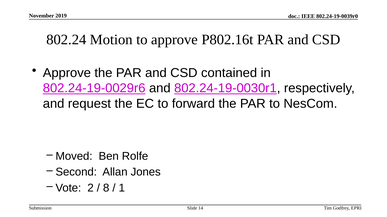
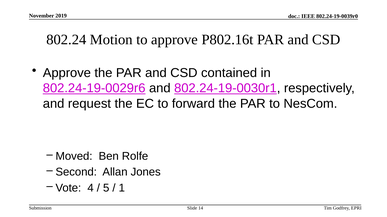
2: 2 -> 4 (91, 188)
8: 8 -> 5 (106, 188)
